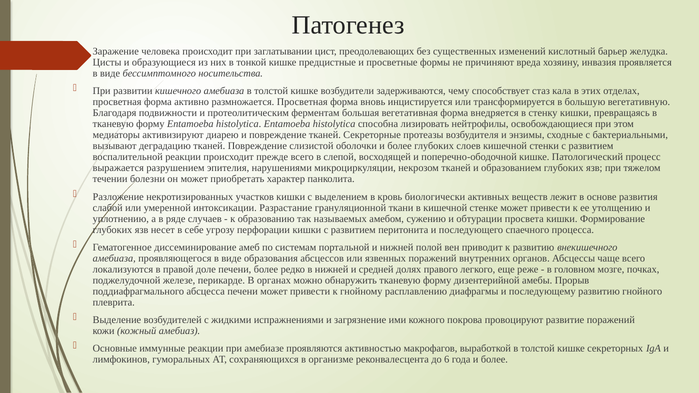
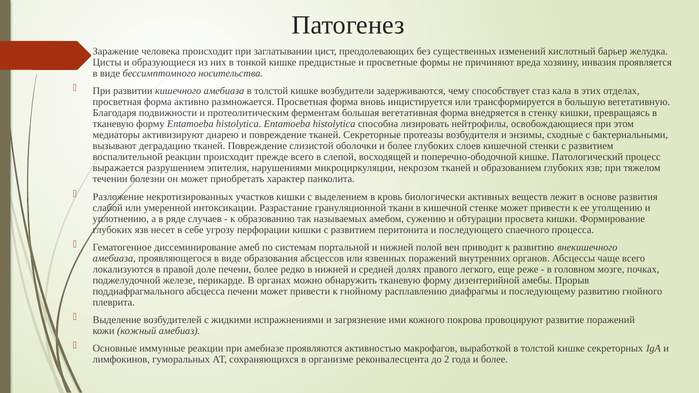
6: 6 -> 2 (447, 360)
